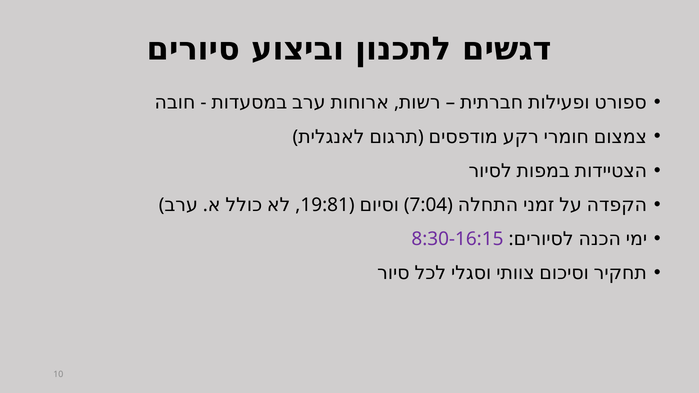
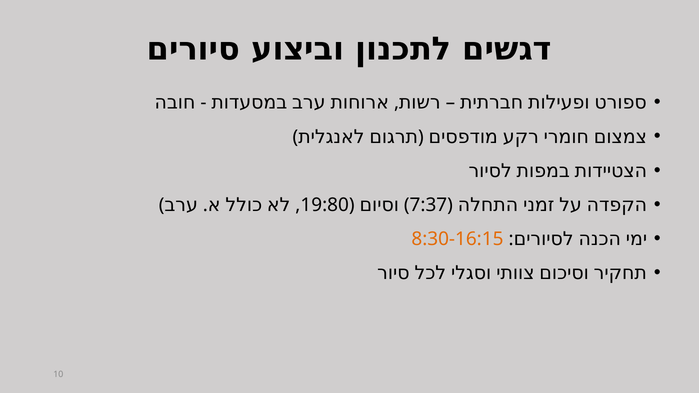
19:81: 19:81 -> 19:80 (325, 205)
7:04: 7:04 -> 7:37 (428, 205)
8:30-16:15 colour: purple -> orange (457, 239)
